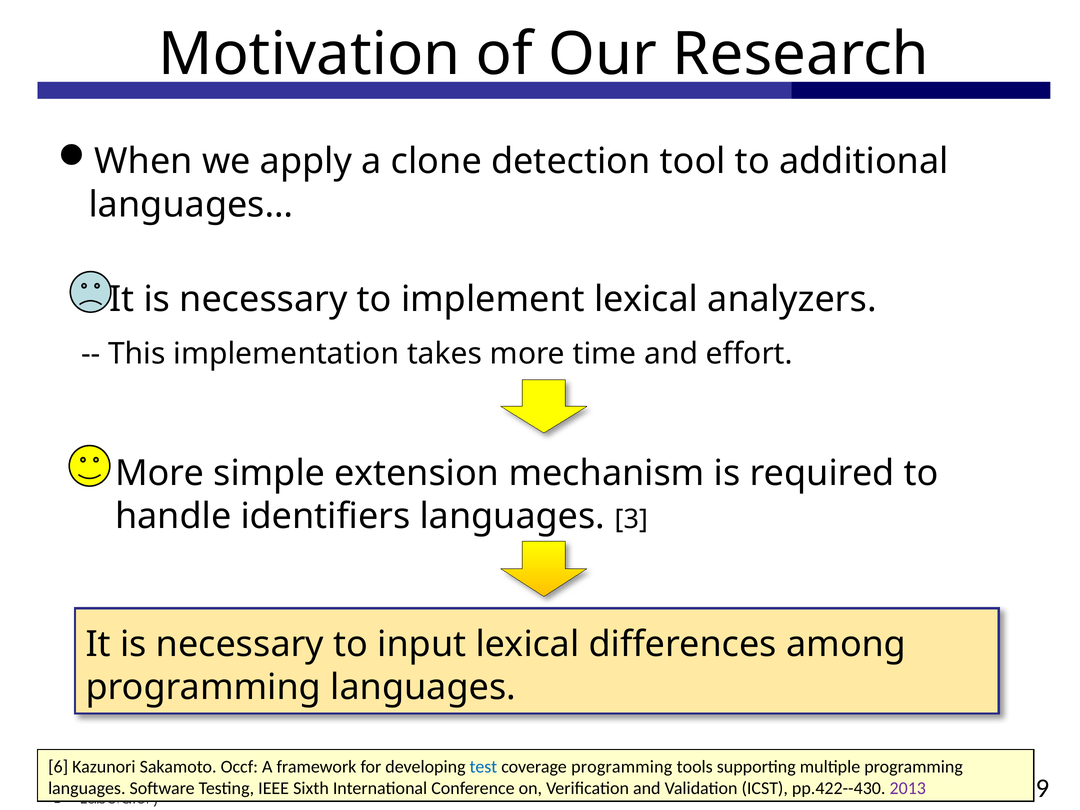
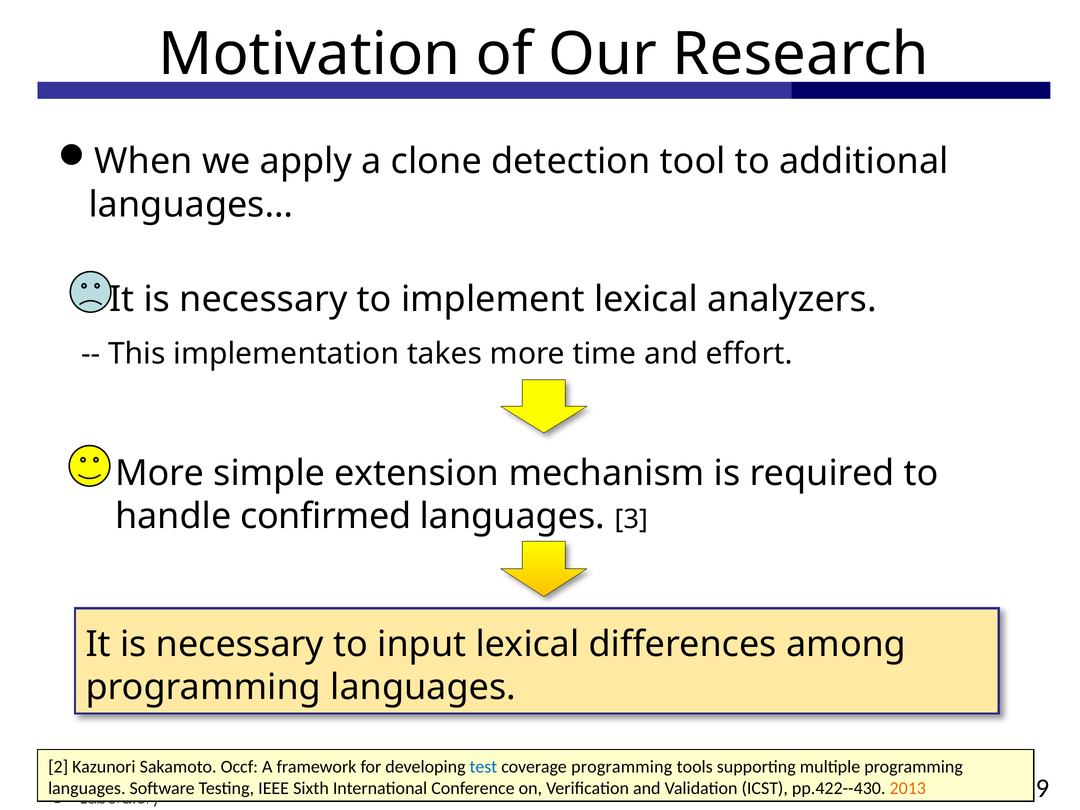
identifiers: identifiers -> confirmed (326, 517)
6: 6 -> 2 (58, 767)
2013 colour: purple -> orange (908, 788)
